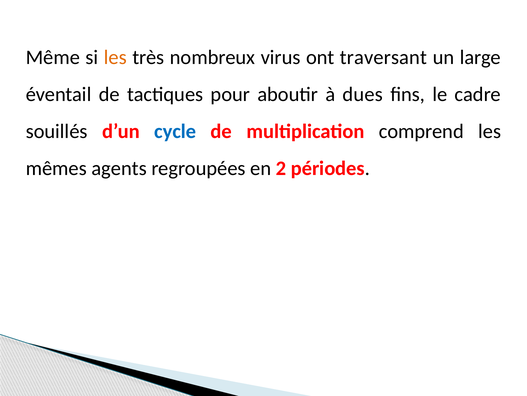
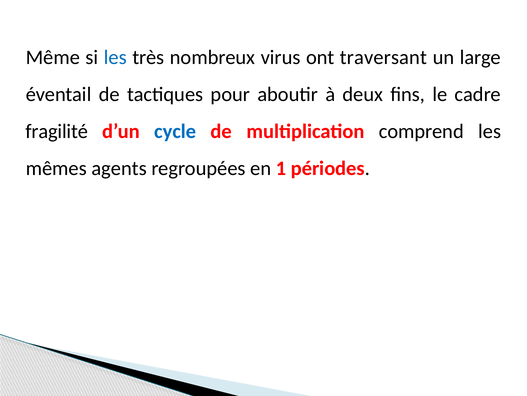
les colour: orange -> blue (115, 57)
dues: dues -> deux (363, 94)
souillés: souillés -> fragilité (57, 131)
2: 2 -> 1 (281, 168)
